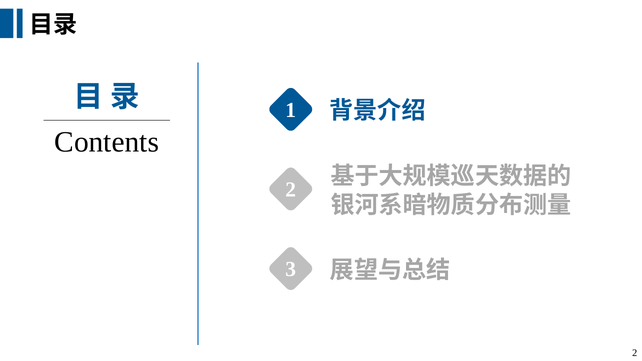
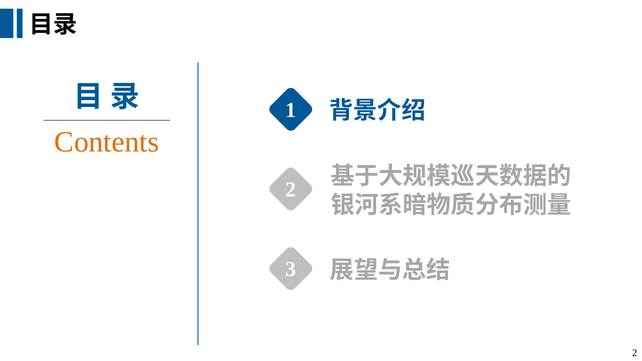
Contents colour: black -> orange (107, 142)
